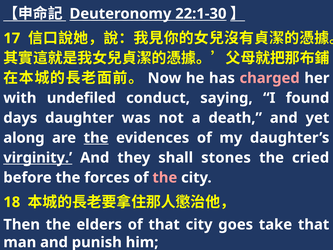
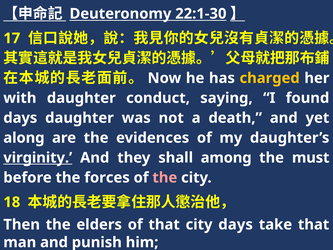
charged colour: pink -> yellow (270, 78)
with undefiled: undefiled -> daughter (81, 98)
the underline: present -> none (96, 138)
stones: stones -> among (226, 158)
cried: cried -> must (311, 158)
city goes: goes -> days (236, 224)
